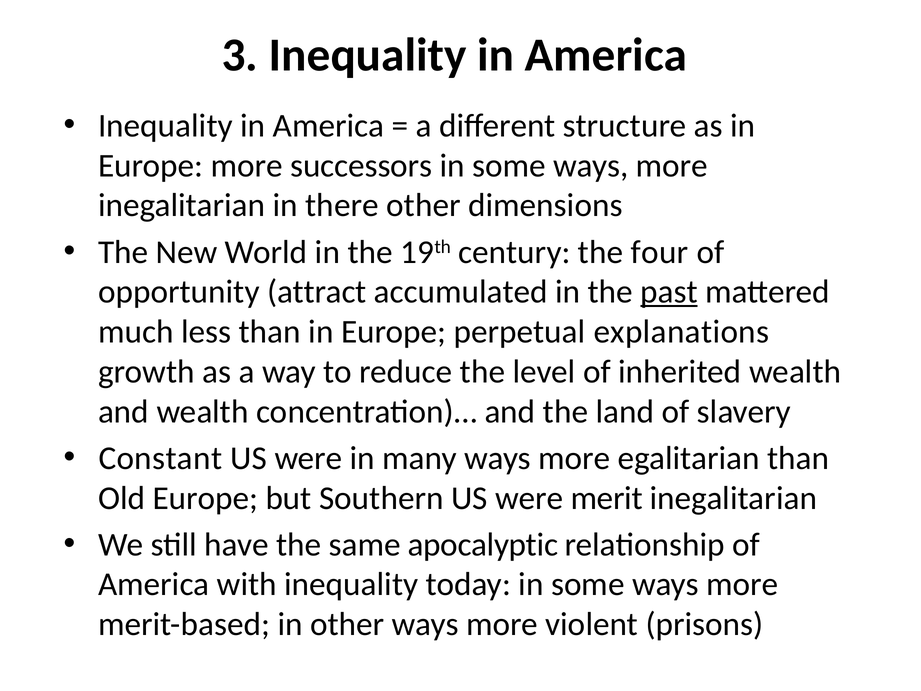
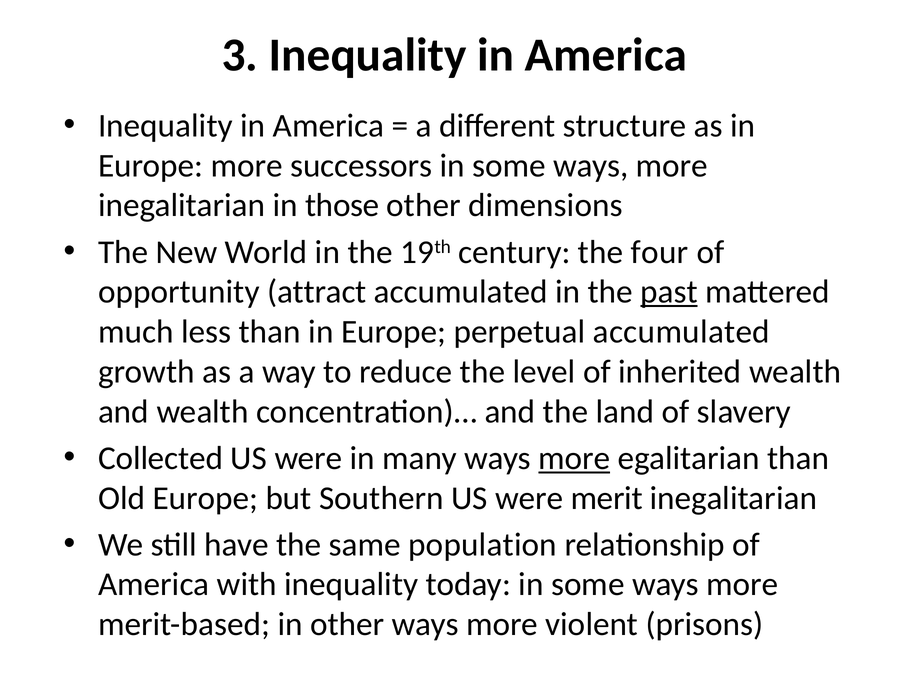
there: there -> those (342, 205)
perpetual explanations: explanations -> accumulated (681, 332)
Constant: Constant -> Collected (161, 458)
more underline: none -> present (574, 458)
apocalyptic: apocalyptic -> population (483, 544)
